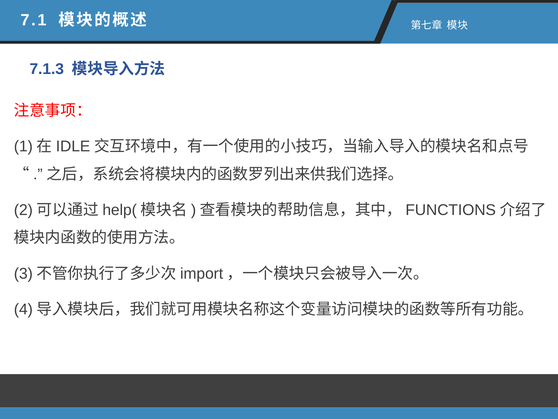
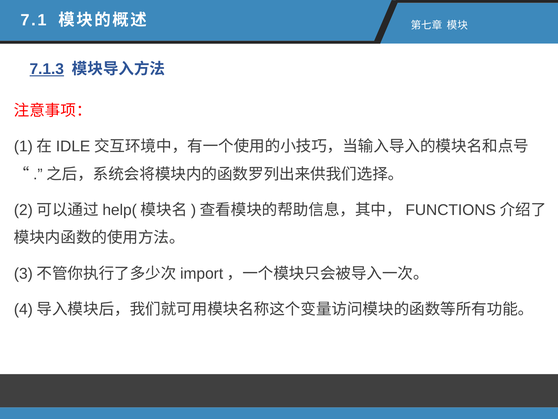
7.1.3 underline: none -> present (47, 69)
